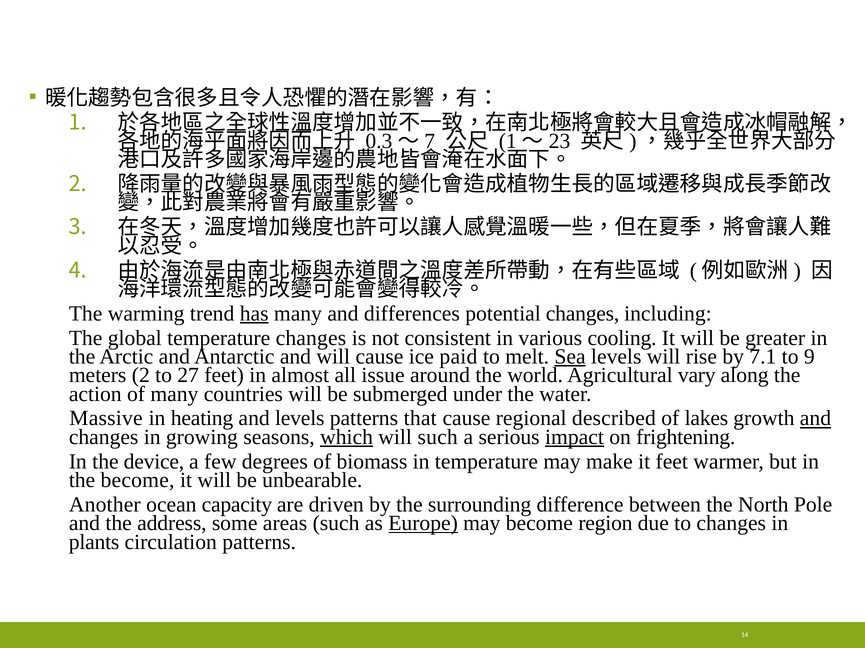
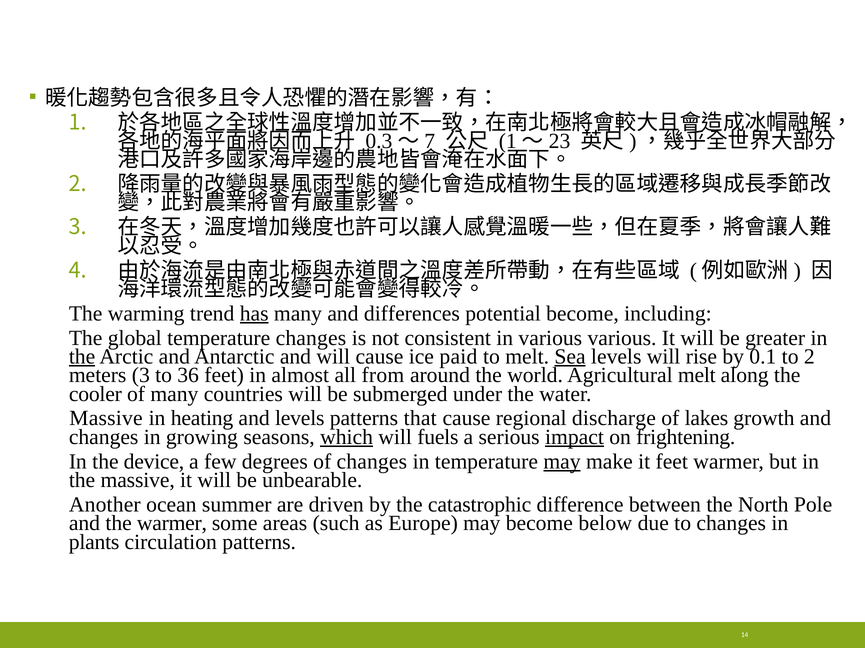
potential changes: changes -> become (582, 314)
various cooling: cooling -> various (622, 338)
the underline: none -> present (82, 357)
7.1: 7.1 -> 0.1 (763, 357)
to 9: 9 -> 2 (809, 357)
meters 2: 2 -> 3 (141, 376)
27: 27 -> 36 (188, 376)
issue: issue -> from (383, 376)
Agricultural vary: vary -> melt (697, 376)
action: action -> cooler (95, 394)
described: described -> discharge (614, 419)
and underline: present -> none (815, 419)
will such: such -> fuels (438, 438)
of biomass: biomass -> changes (372, 462)
may underline: none -> present (562, 462)
the become: become -> massive (138, 481)
capacity: capacity -> summer (237, 505)
surrounding: surrounding -> catastrophic (480, 505)
the address: address -> warmer (172, 524)
Europe underline: present -> none (423, 524)
region: region -> below (605, 524)
